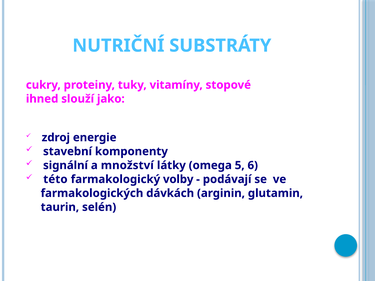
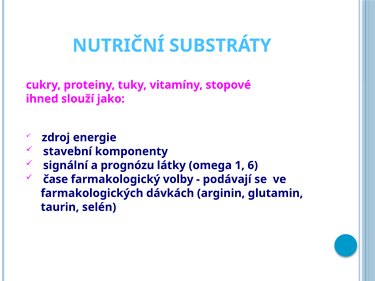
množství: množství -> prognózu (127, 165)
5: 5 -> 1 (240, 165)
této: této -> čase (56, 179)
